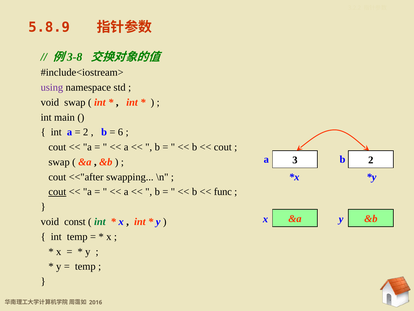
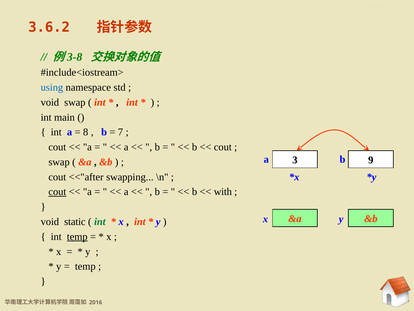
5.8.9: 5.8.9 -> 3.6.2 (49, 27)
using colour: purple -> blue (52, 87)
2: 2 -> 8 (86, 132)
6: 6 -> 7 (120, 132)
a 2: 2 -> 9 (371, 160)
func: func -> with (223, 192)
const: const -> static (75, 221)
temp underline: none -> present (77, 236)
